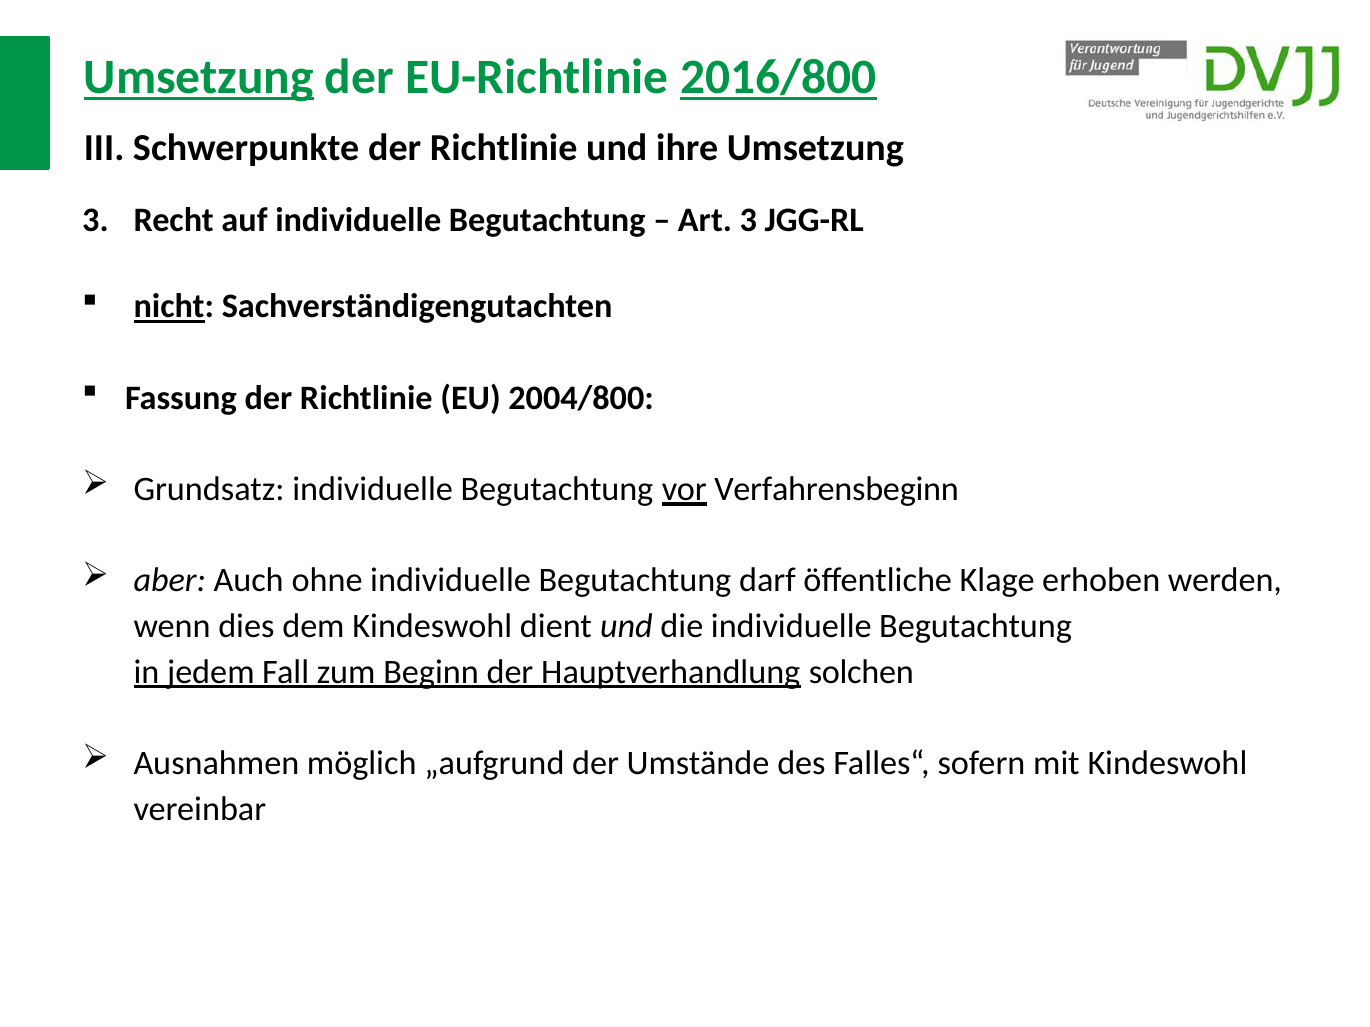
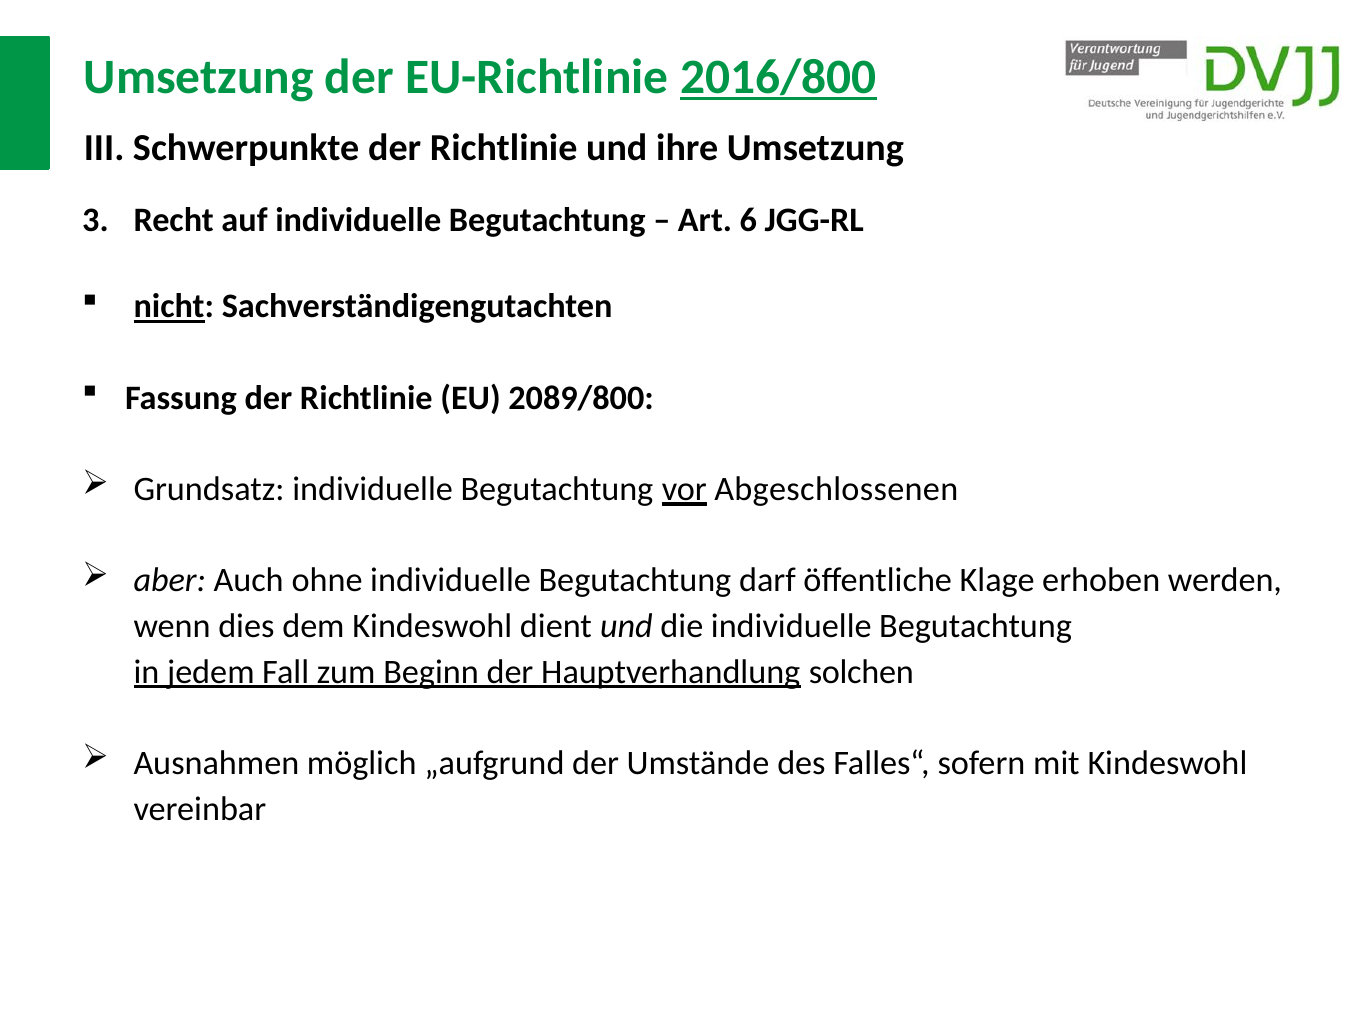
Umsetzung underline: present -> none (199, 78)
Art 3: 3 -> 6 (748, 220)
2004/800: 2004/800 -> 2089/800 (581, 398)
Verfahrensbeginn: Verfahrensbeginn -> Abgeschlossenen (836, 489)
